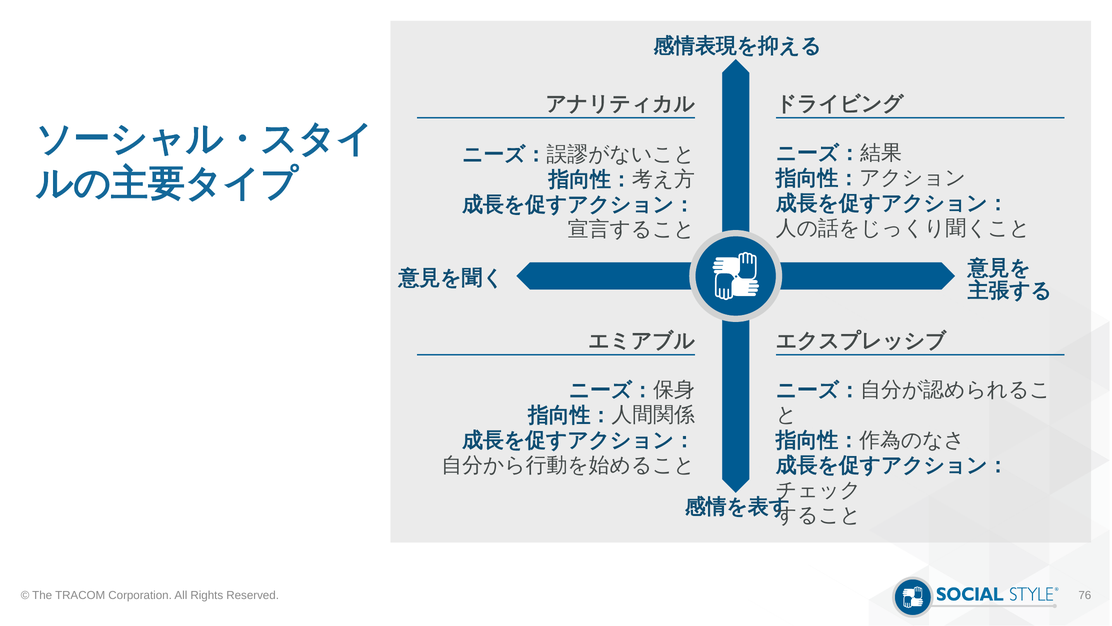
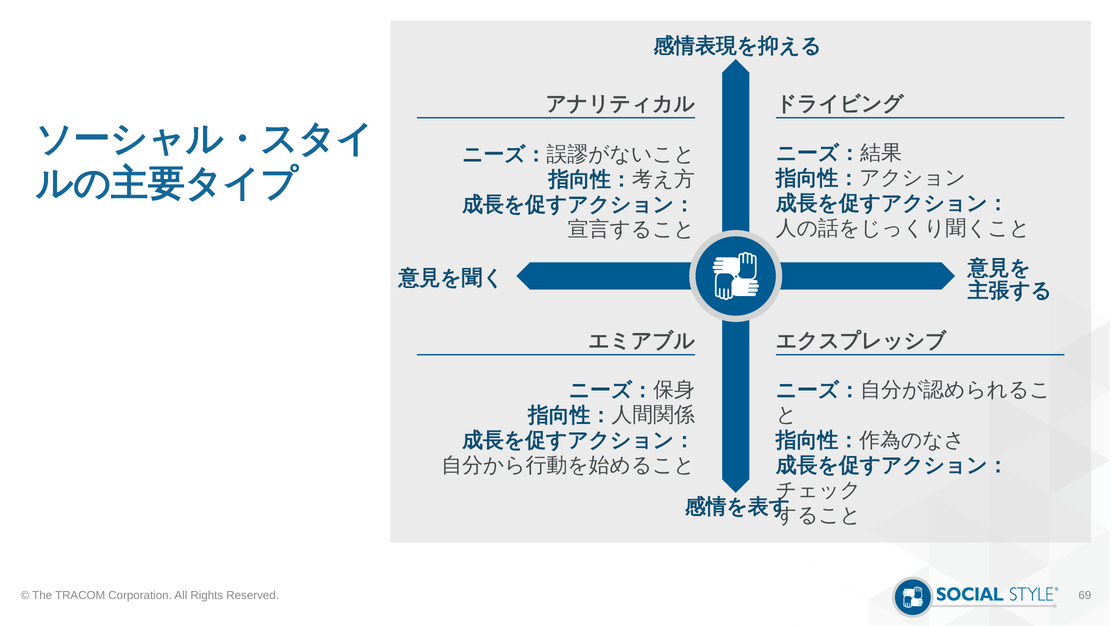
76: 76 -> 69 (1085, 595)
